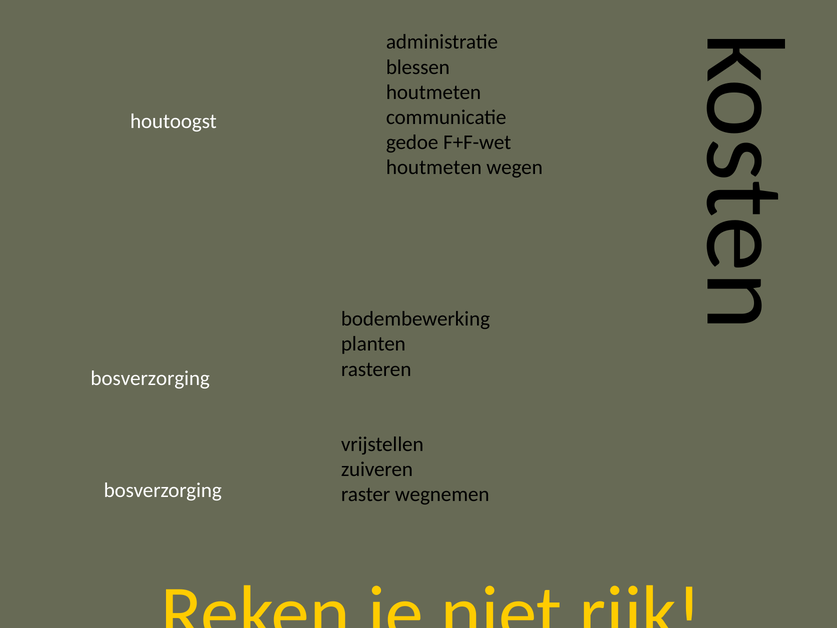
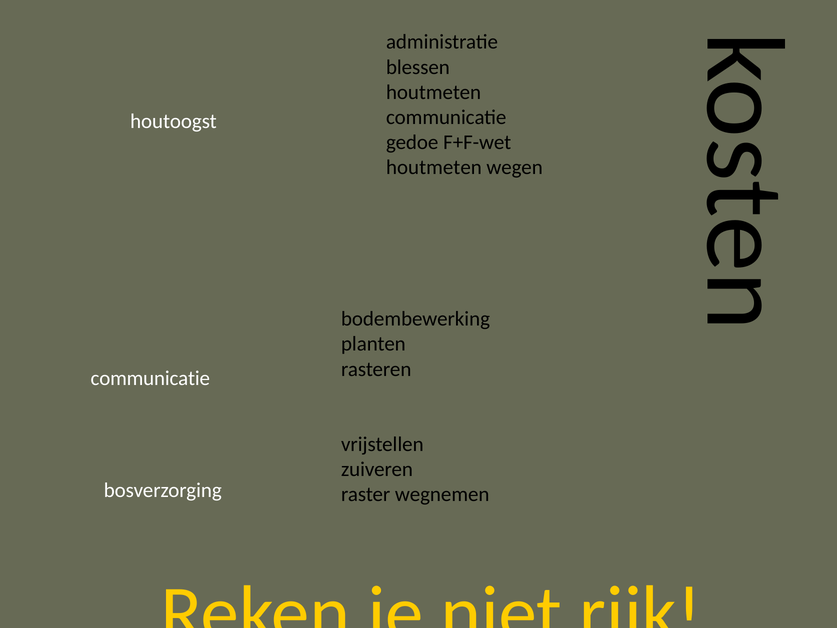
bosverzorging: bosverzorging -> communicatie (150, 378)
